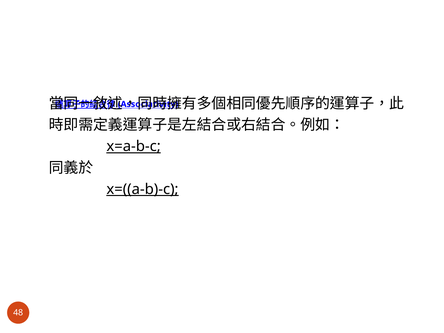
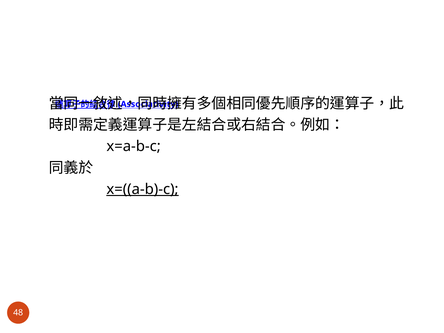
x=a-b-c underline: present -> none (134, 146)
